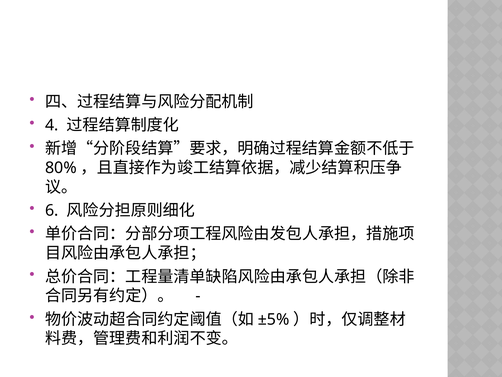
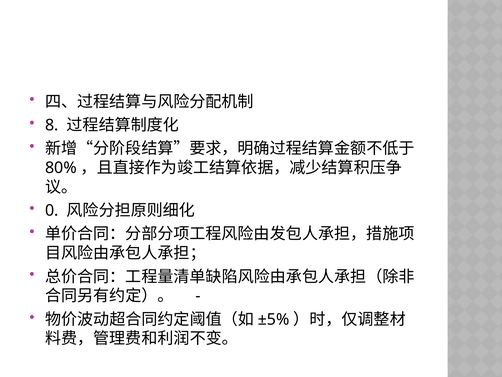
4: 4 -> 8 (52, 125)
6: 6 -> 0 (52, 210)
